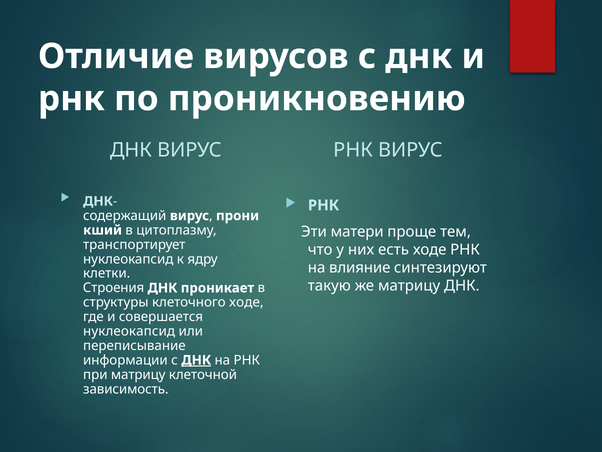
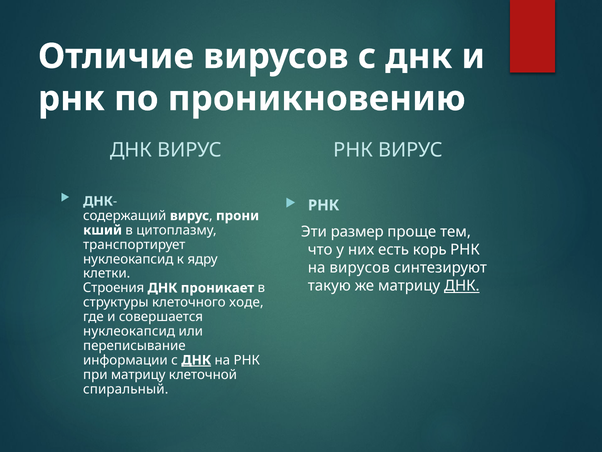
матери: матери -> размер (357, 231)
есть ходе: ходе -> корь (430, 250)
на влияние: влияние -> вирусов (360, 268)
ДНК underline: none -> present (462, 286)
зависимость: зависимость -> спиральный (126, 389)
